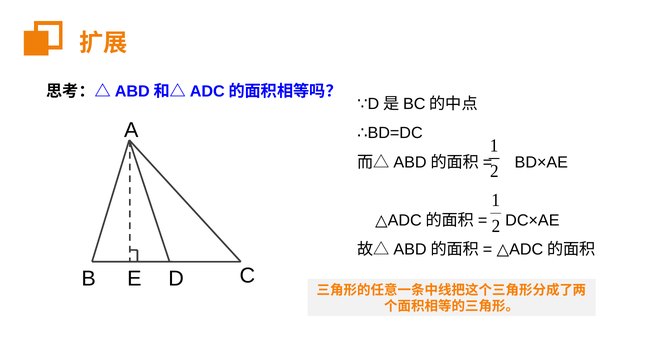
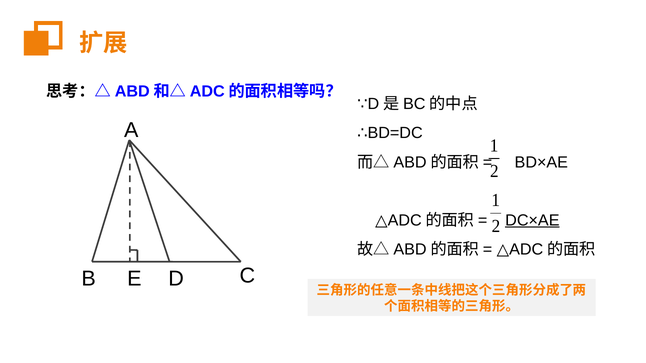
DC×AE underline: none -> present (532, 221)
